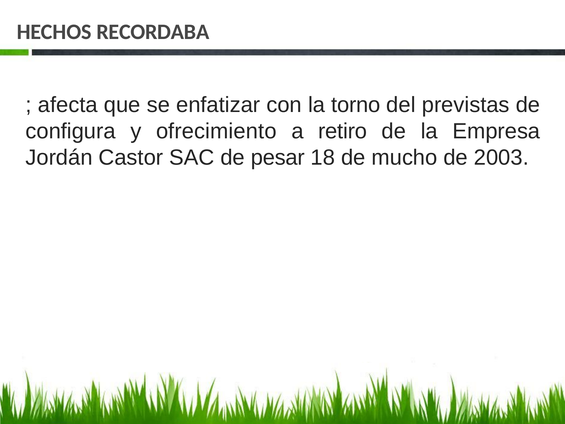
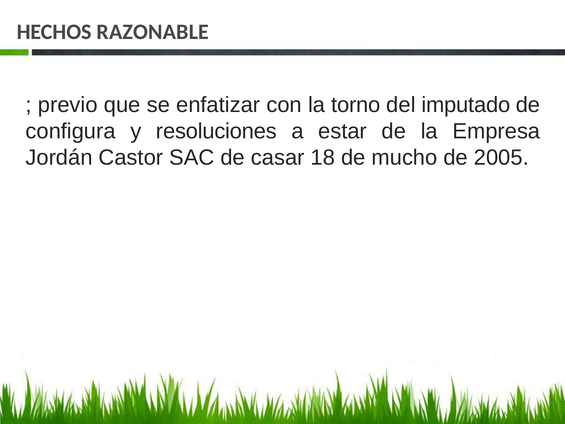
RECORDABA: RECORDABA -> RAZONABLE (153, 32)
afecta: afecta -> previo (68, 105)
previstas: previstas -> imputado (466, 105)
ofrecimiento: ofrecimiento -> resoluciones (216, 131)
retiro: retiro -> estar (343, 131)
pesar: pesar -> casar (278, 158)
2003: 2003 -> 2005 (501, 158)
